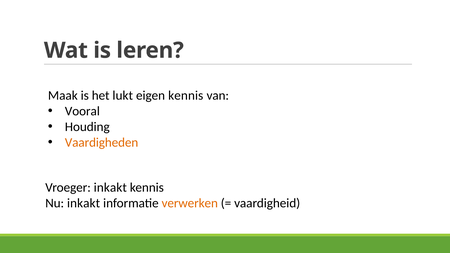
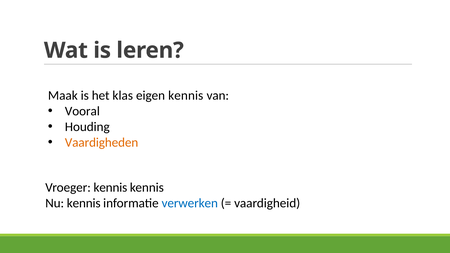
lukt: lukt -> klas (123, 95)
Vroeger inkakt: inkakt -> kennis (110, 188)
Nu inkakt: inkakt -> kennis (84, 203)
verwerken colour: orange -> blue (190, 203)
